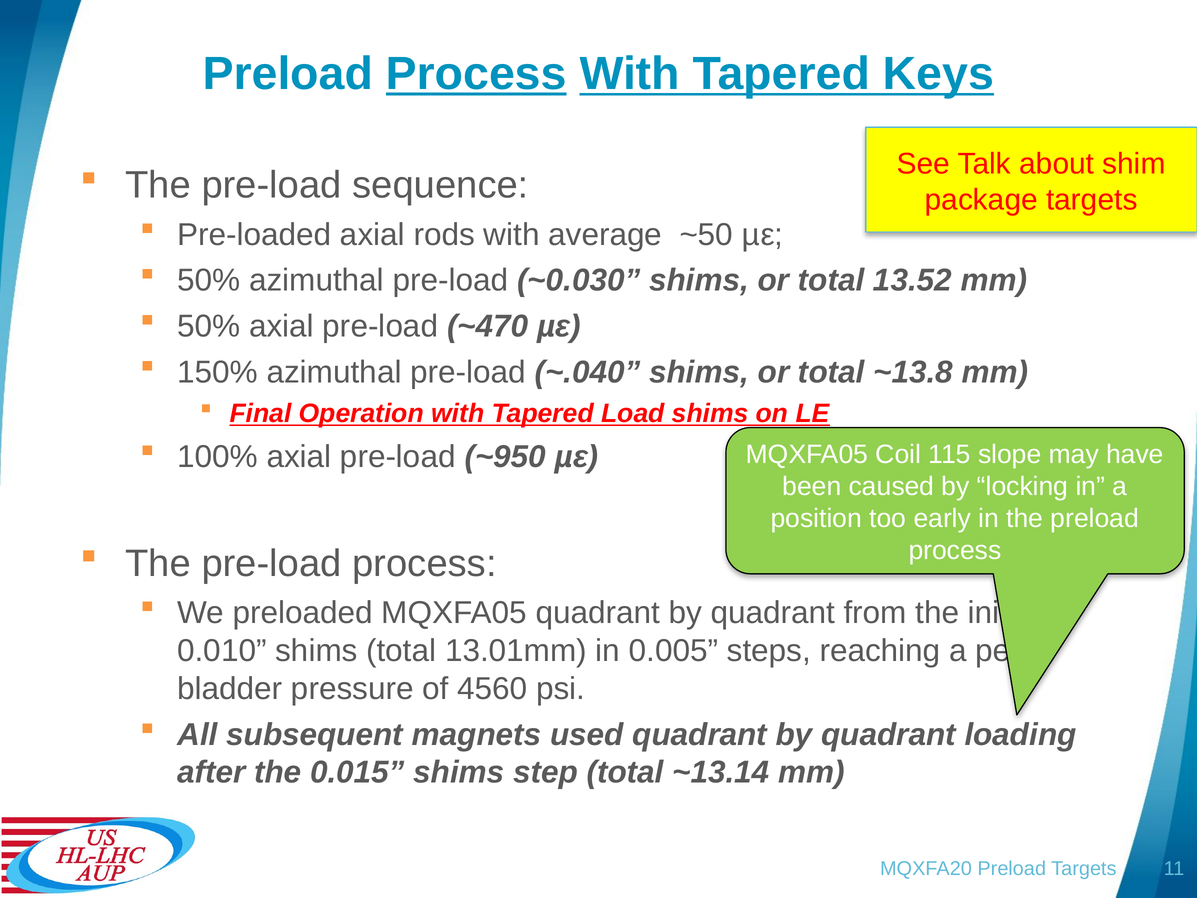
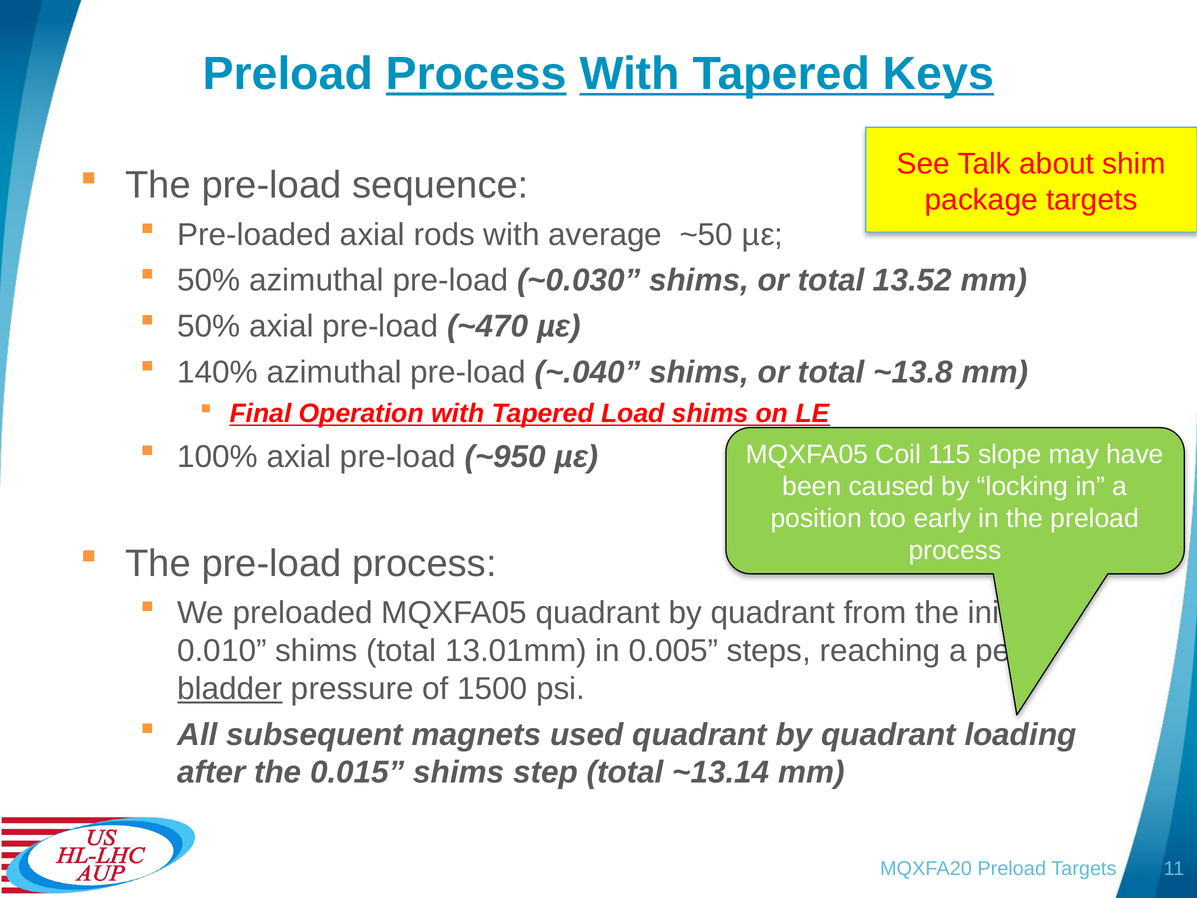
150%: 150% -> 140% (218, 372)
bladder underline: none -> present (230, 689)
4560: 4560 -> 1500 (492, 689)
